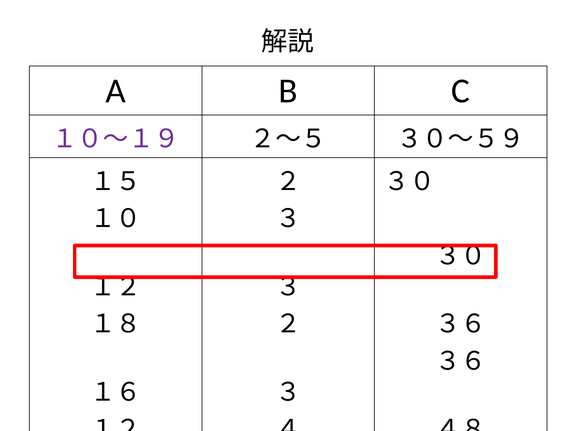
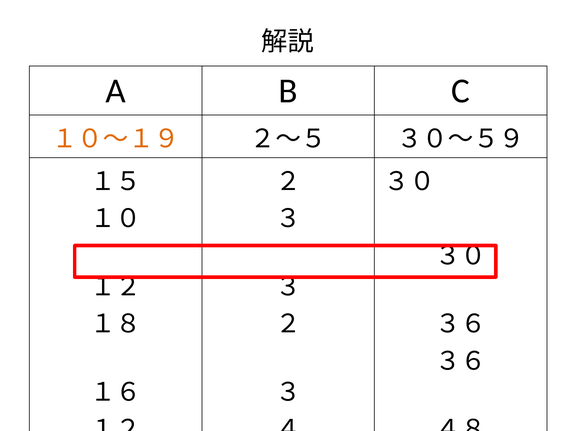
１０～１９ colour: purple -> orange (116, 139)
